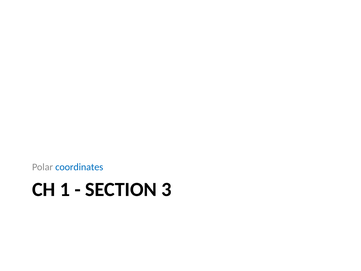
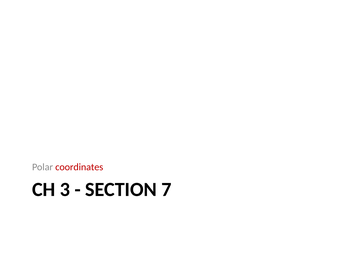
coordinates colour: blue -> red (79, 167)
1: 1 -> 3 (65, 189)
3: 3 -> 7 (166, 189)
